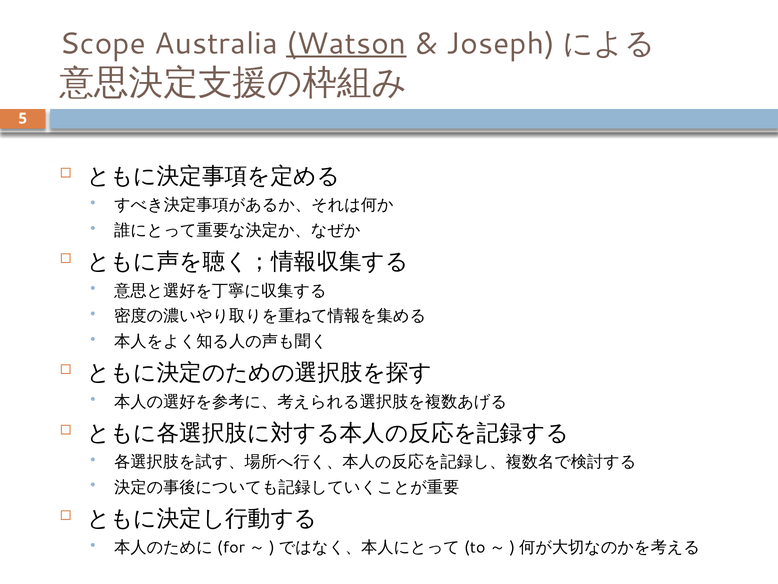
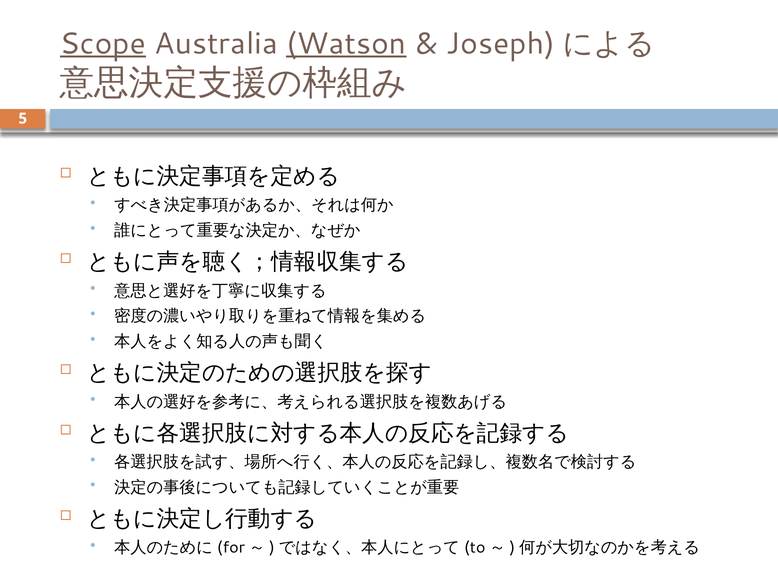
Scope underline: none -> present (103, 44)
